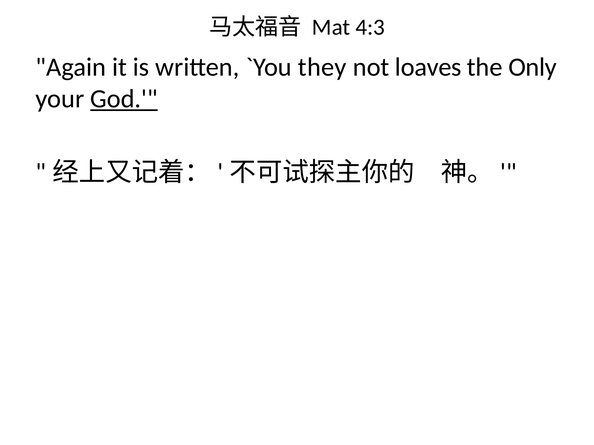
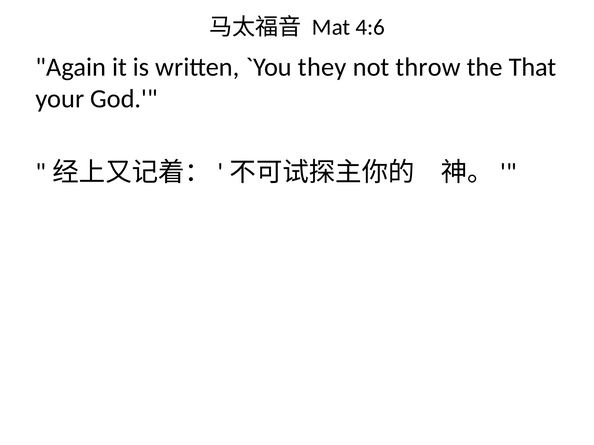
4:3: 4:3 -> 4:6 (370, 27)
loaves: loaves -> throw (428, 67)
Only: Only -> That (533, 67)
God underline: present -> none (124, 99)
